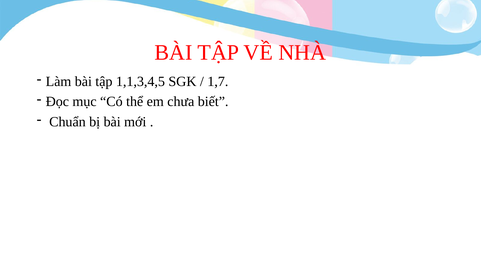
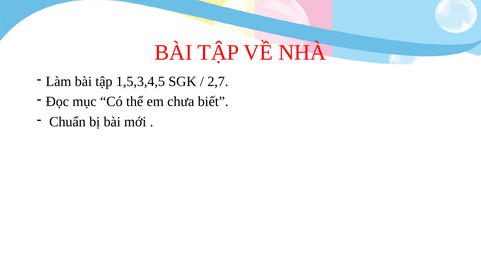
1,1,3,4,5: 1,1,3,4,5 -> 1,5,3,4,5 (140, 81)
1,7: 1,7 -> 2,7 (218, 81)
